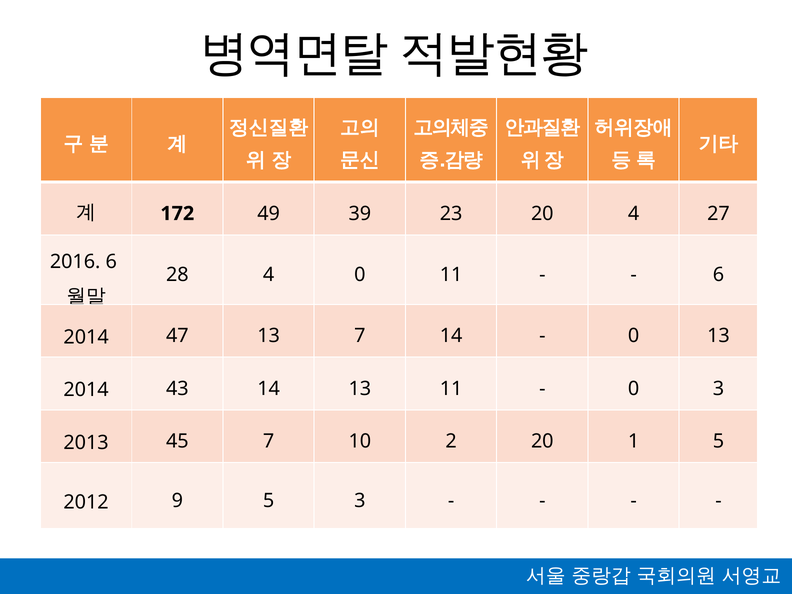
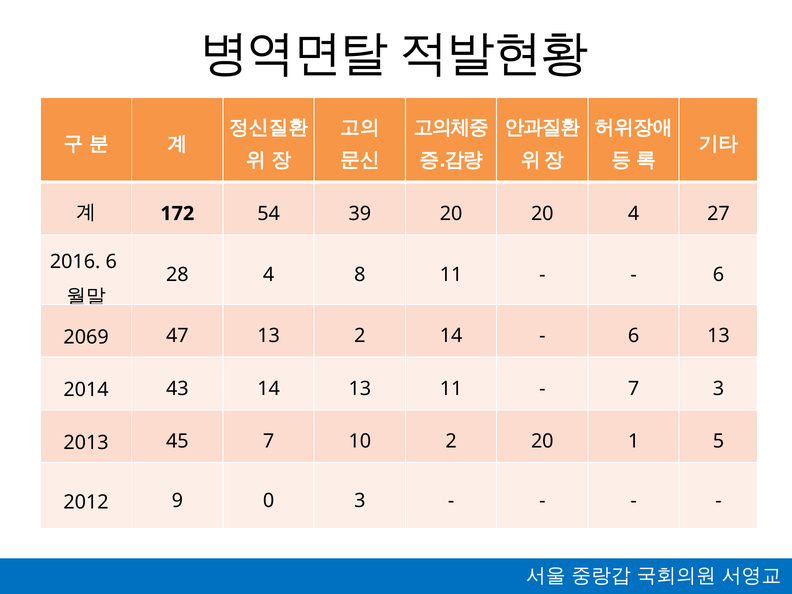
49: 49 -> 54 (269, 214)
39 23: 23 -> 20 (451, 214)
4 0: 0 -> 8 (360, 275)
2014: 2014 -> 2069 (86, 337)
13 7: 7 -> 2 (360, 336)
0: 0 -> 6 (634, 336)
0: 0 -> 7 (634, 389)
9 5: 5 -> 0 (269, 501)
